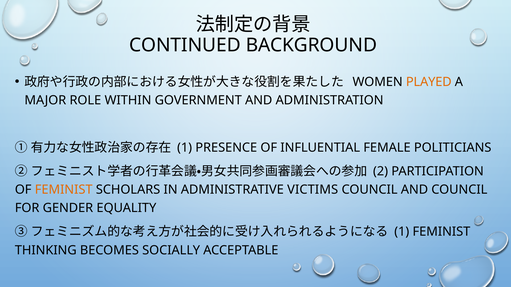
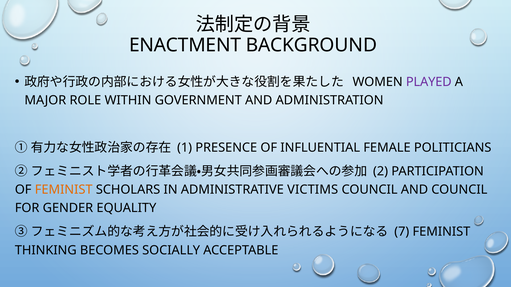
CONTINUED: CONTINUED -> ENACTMENT (185, 45)
PLAYED colour: orange -> purple (429, 82)
1: 1 -> 7 (402, 232)
